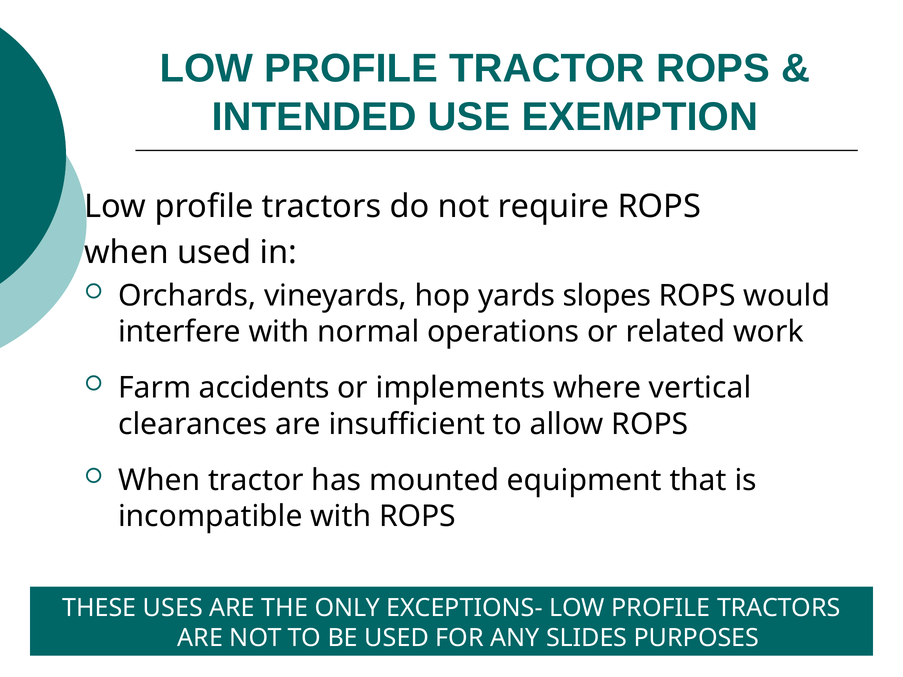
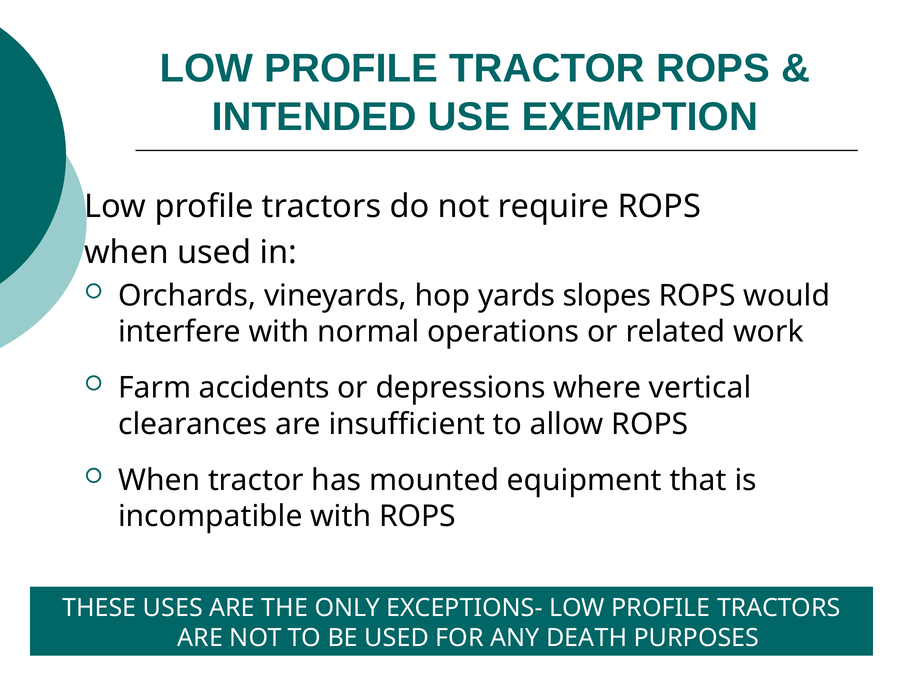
implements: implements -> depressions (461, 388)
SLIDES: SLIDES -> DEATH (587, 638)
